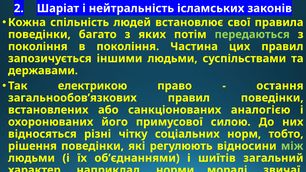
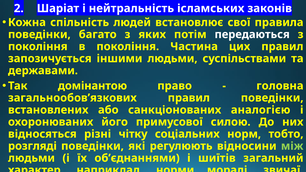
передаються colour: light green -> white (252, 34)
електрикою: електрикою -> домінантою (92, 86)
остання: остання -> головна (280, 86)
рішення: рішення -> розгляді (32, 146)
